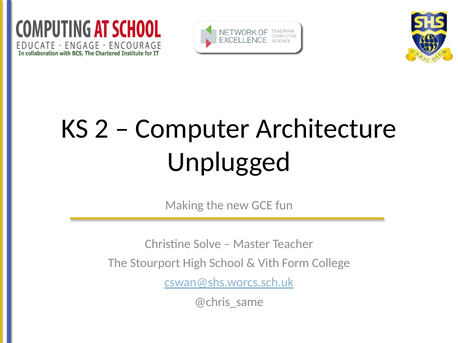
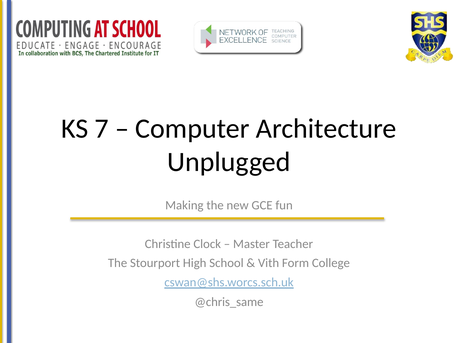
2: 2 -> 7 (102, 129)
Solve: Solve -> Clock (207, 244)
